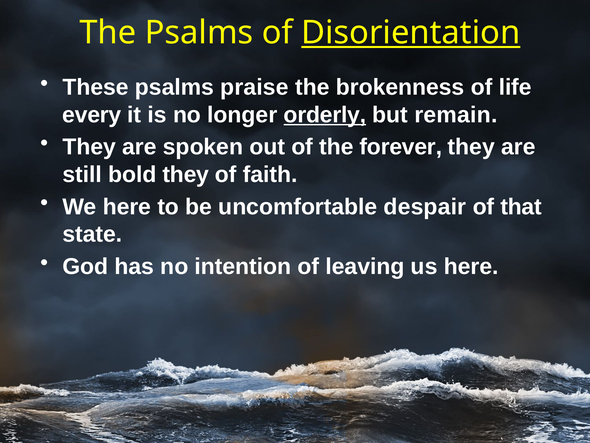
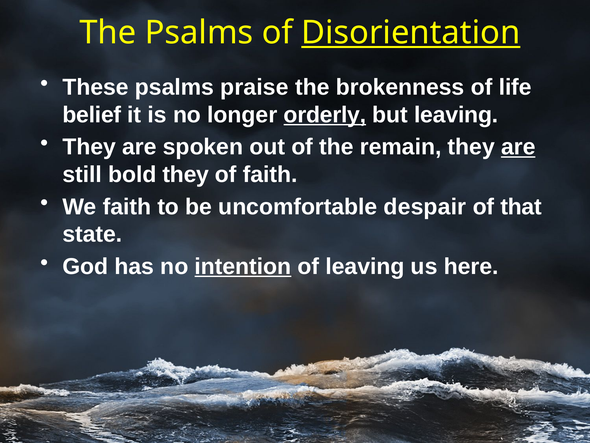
every: every -> belief (92, 115)
but remain: remain -> leaving (456, 115)
forever: forever -> remain (401, 147)
are underline: none -> present (518, 147)
We here: here -> faith (127, 207)
intention underline: none -> present (243, 266)
